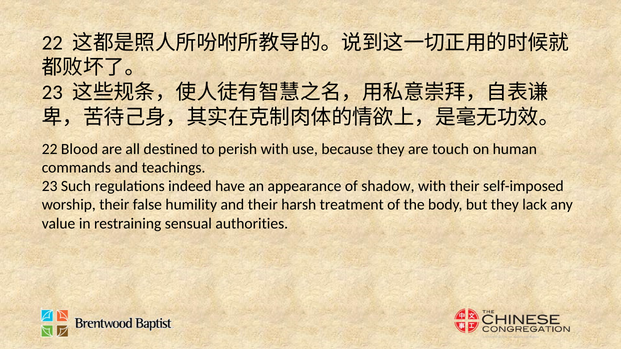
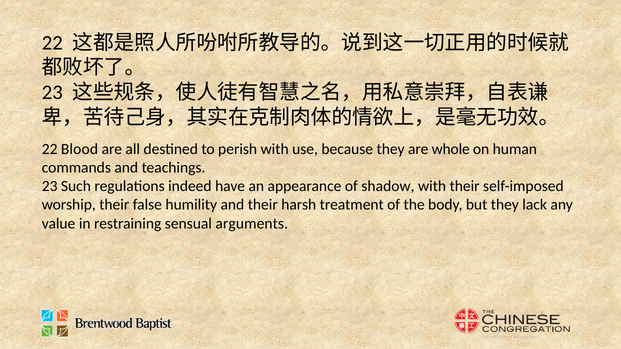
touch: touch -> whole (451, 149)
authorities: authorities -> arguments (252, 224)
